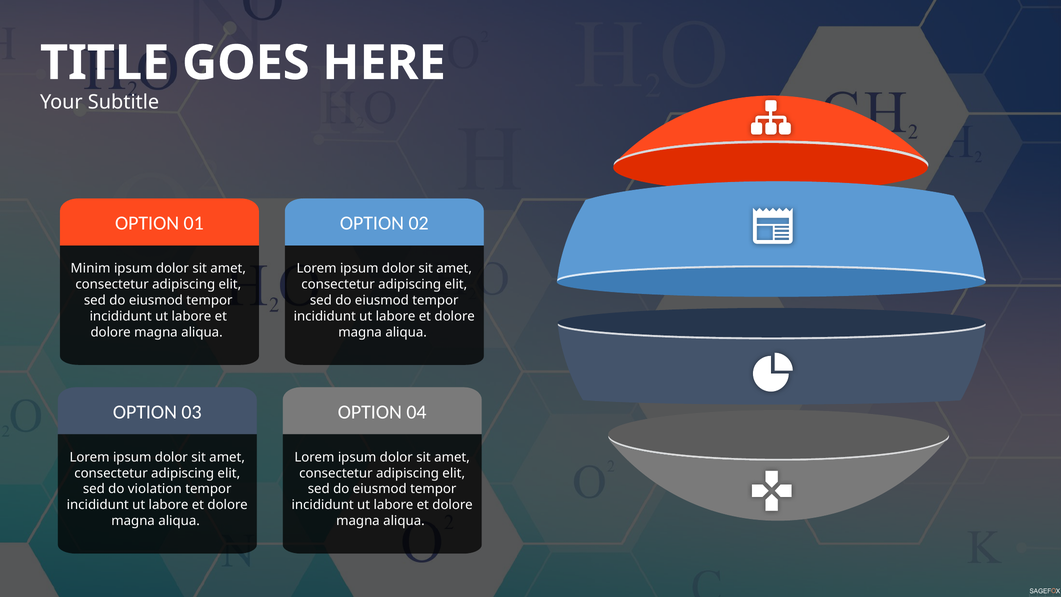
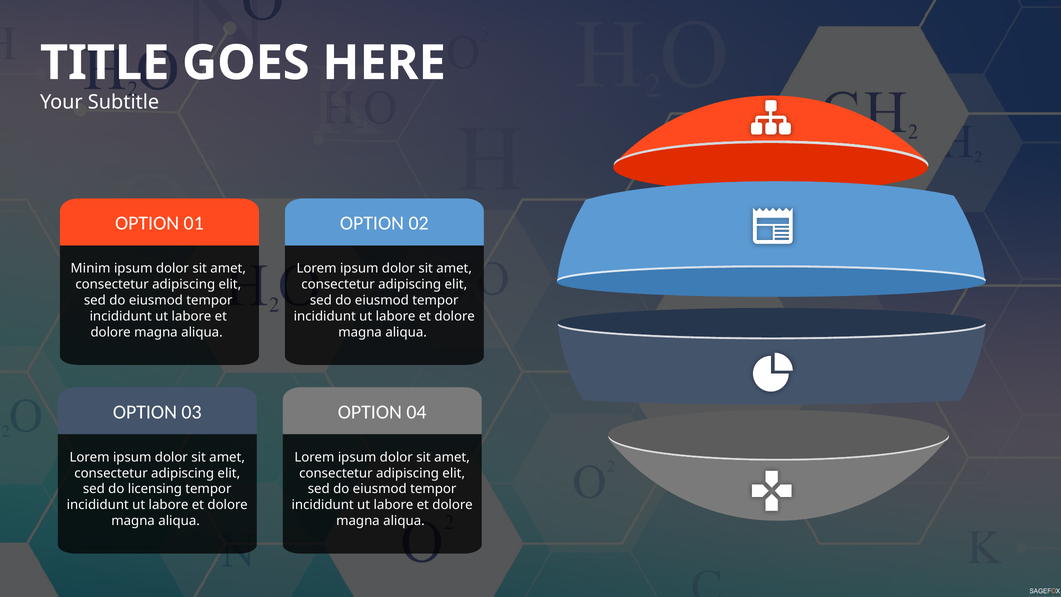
violation: violation -> licensing (155, 489)
